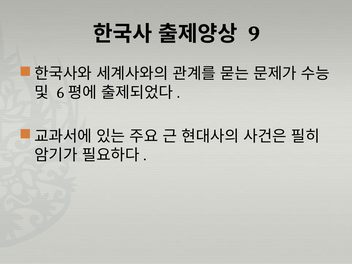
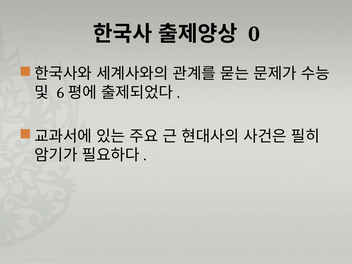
9: 9 -> 0 (254, 34)
